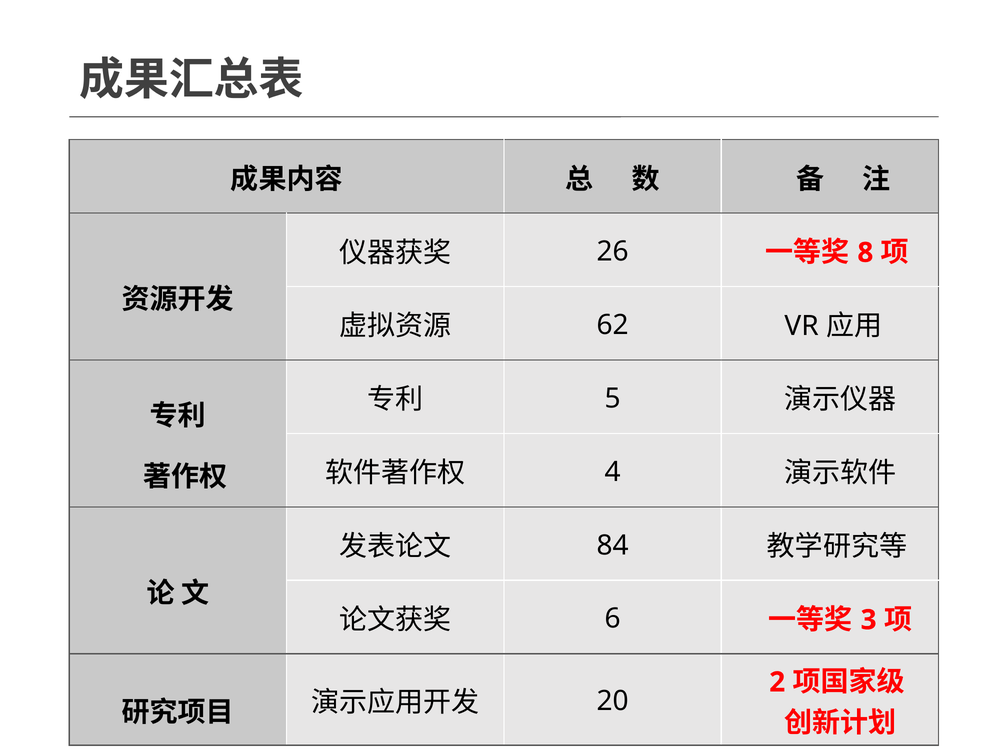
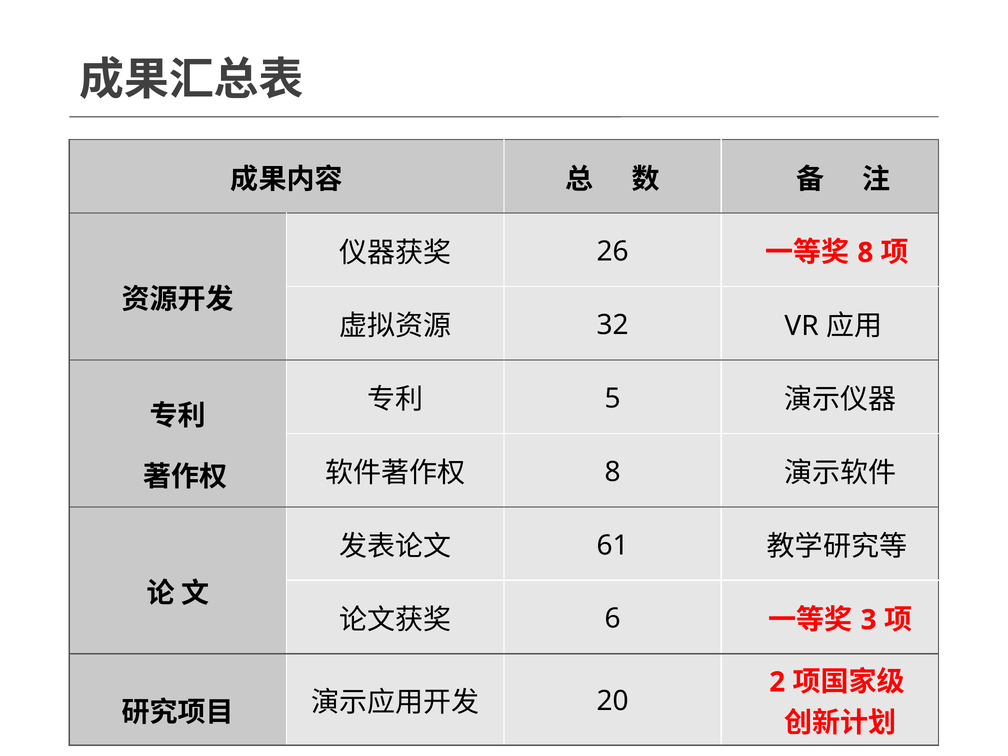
62: 62 -> 32 (613, 325)
4: 4 -> 8 (613, 472)
84: 84 -> 61 (613, 545)
